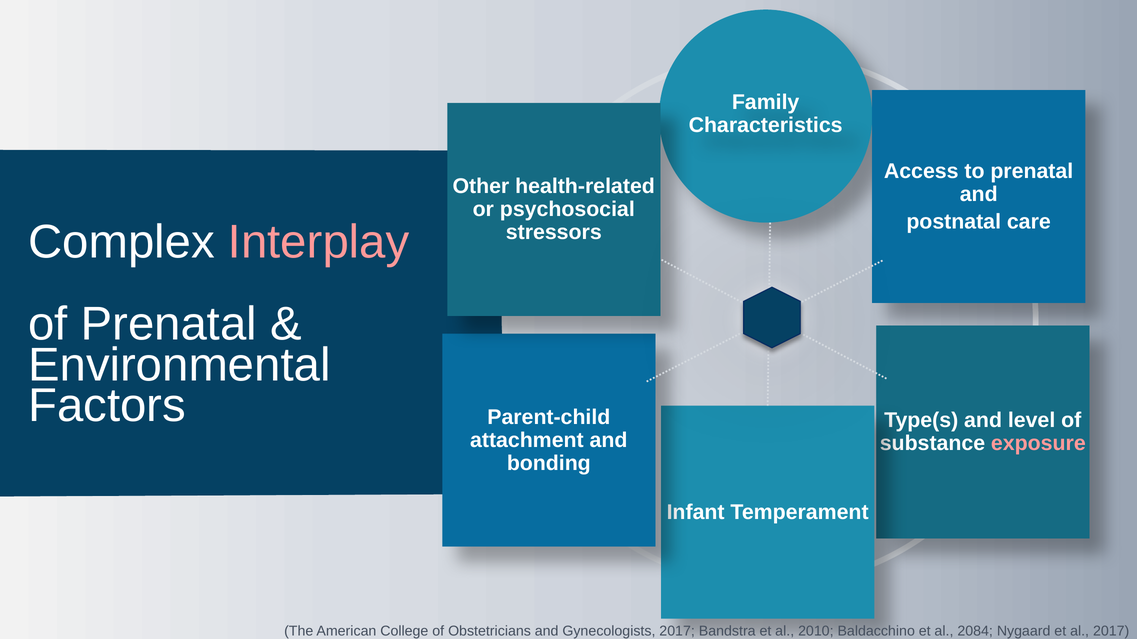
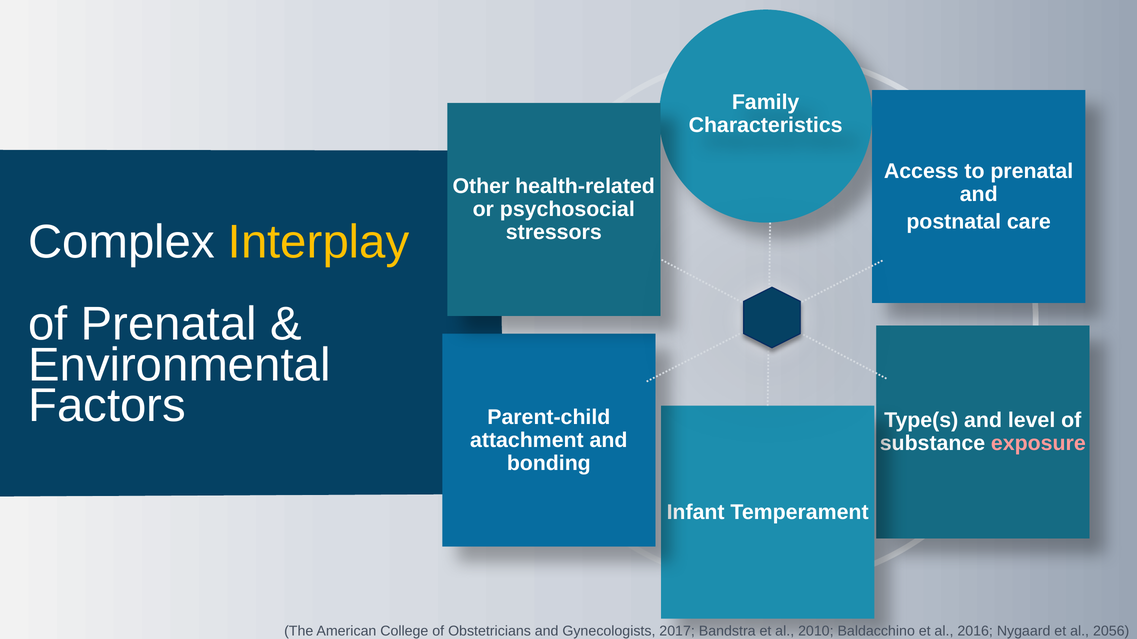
Interplay colour: pink -> yellow (319, 243)
2084: 2084 -> 2016 (975, 632)
al 2017: 2017 -> 2056 (1111, 632)
